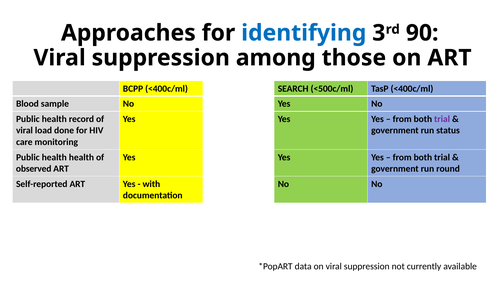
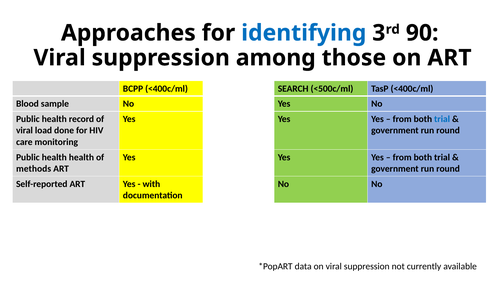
trial colour: purple -> blue (442, 119)
status: status -> round (448, 130)
observed: observed -> methods (34, 169)
